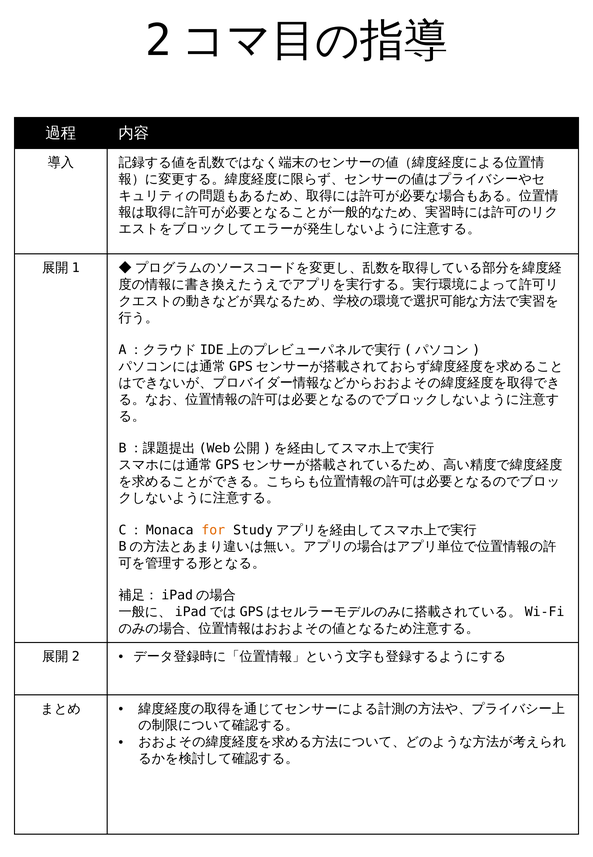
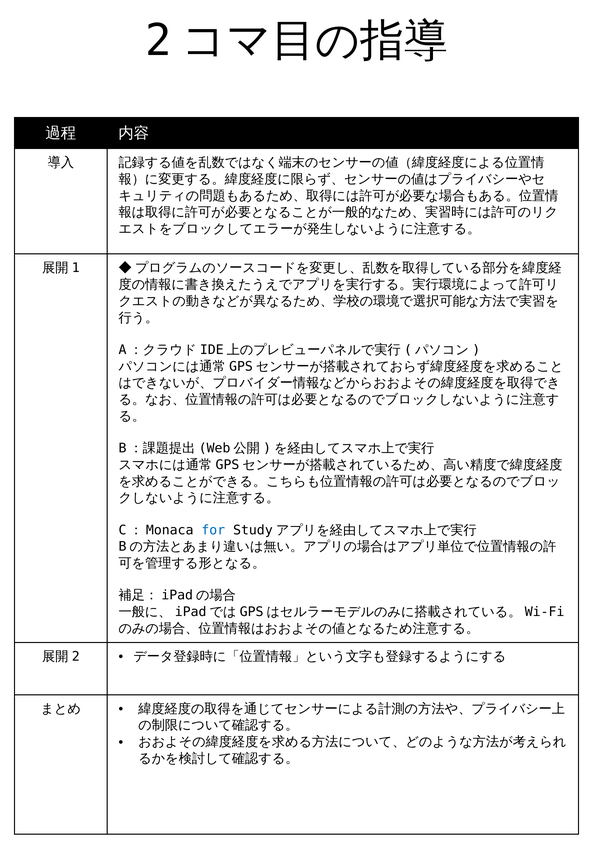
for colour: orange -> blue (213, 530)
